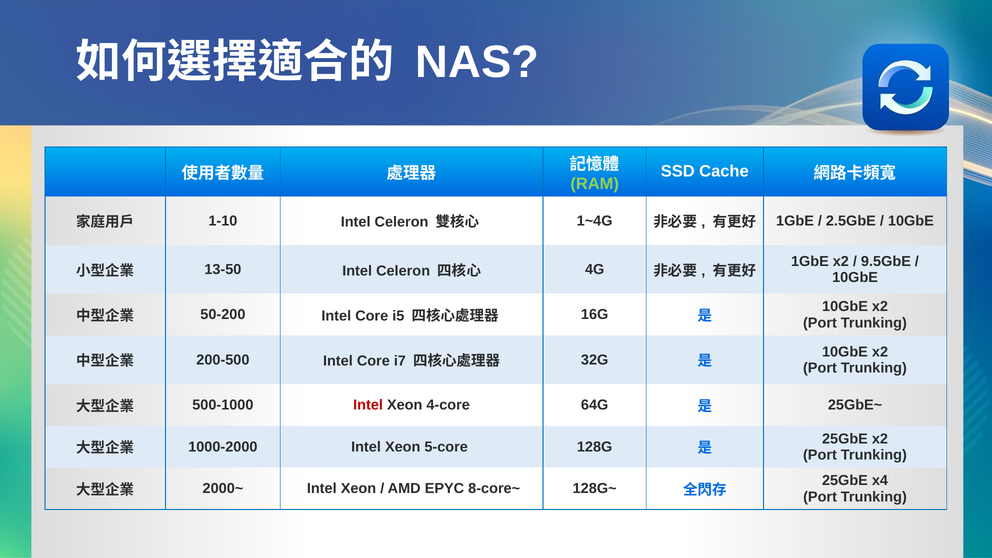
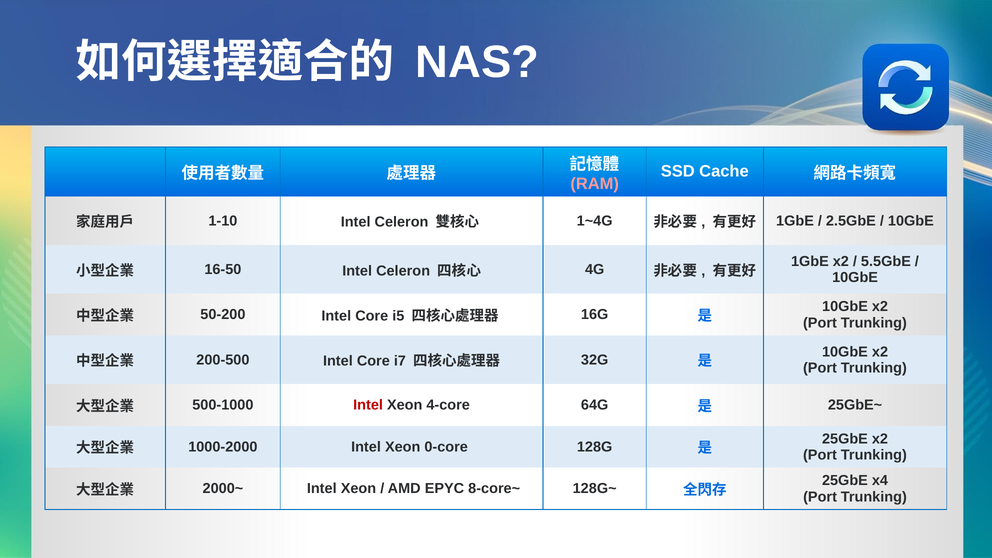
RAM colour: light green -> pink (595, 184)
9.5GbE: 9.5GbE -> 5.5GbE (886, 261)
13-50: 13-50 -> 16-50 (223, 269)
5-core: 5-core -> 0-core (446, 447)
